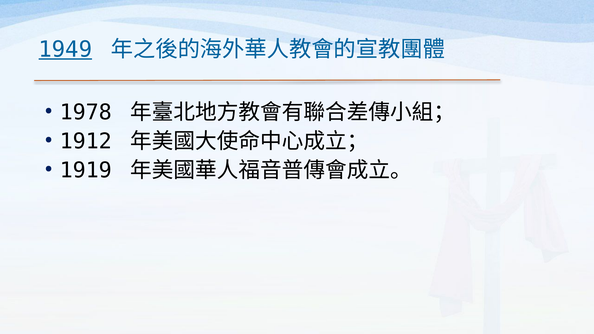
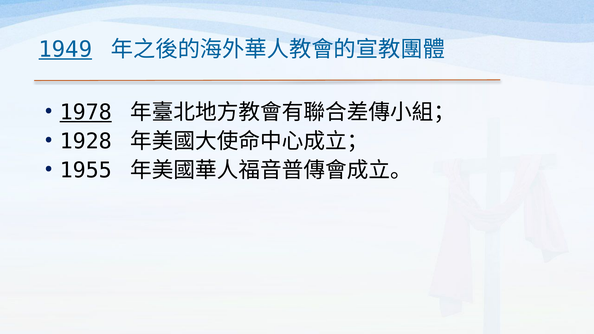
1978 underline: none -> present (86, 112)
1912: 1912 -> 1928 (86, 141)
1919: 1919 -> 1955 (86, 171)
